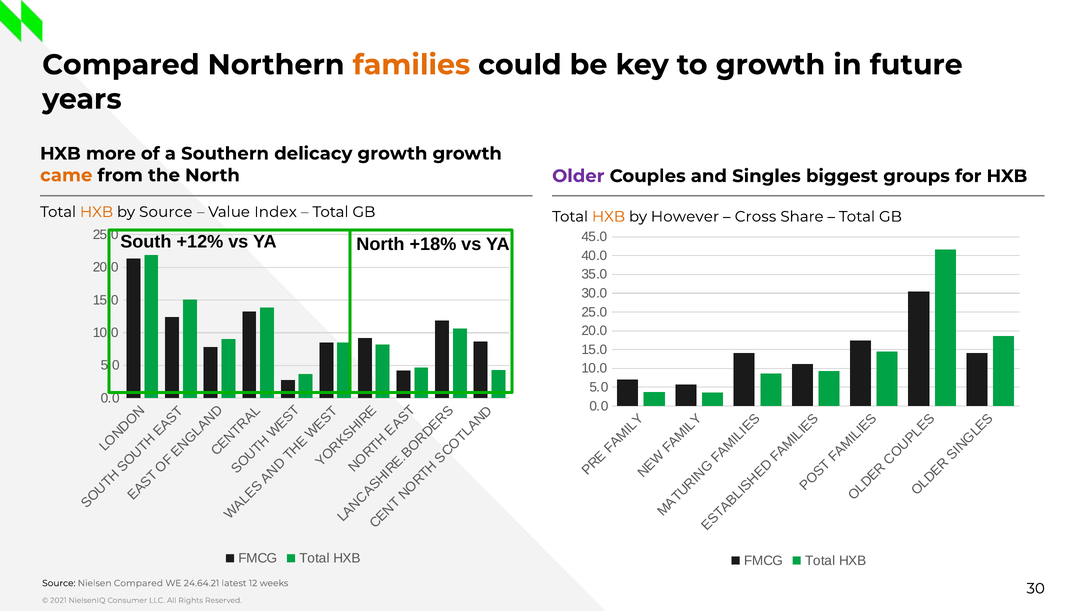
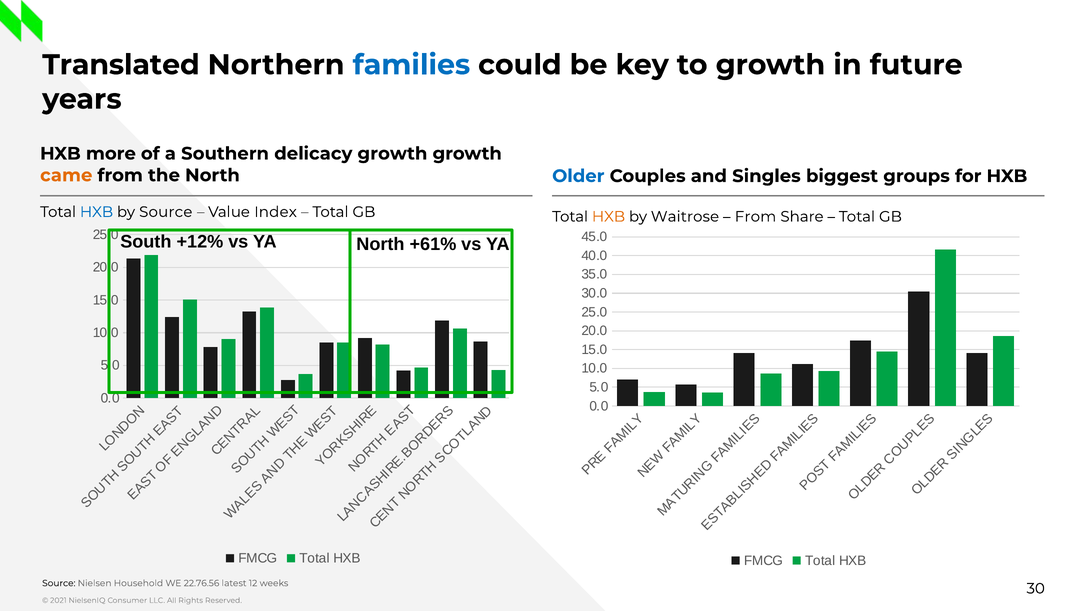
Compared: Compared -> Translated (121, 65)
families colour: orange -> blue (411, 65)
Older colour: purple -> blue (578, 176)
HXB colour: orange -> blue (97, 212)
However: However -> Waitrose (685, 217)
Cross: Cross -> From (755, 217)
+18%: +18% -> +61% (433, 244)
Nielsen Compared: Compared -> Household (138, 584)
24.64.21: 24.64.21 -> 22.76.56 (202, 584)
